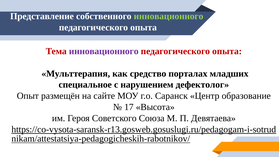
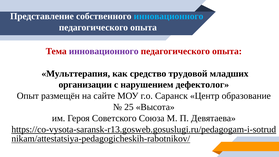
инновационного colour: light green -> light blue (169, 16)
порталах: порталах -> трудовой (188, 74)
специальное: специальное -> организации (85, 85)
17: 17 -> 25 (129, 107)
